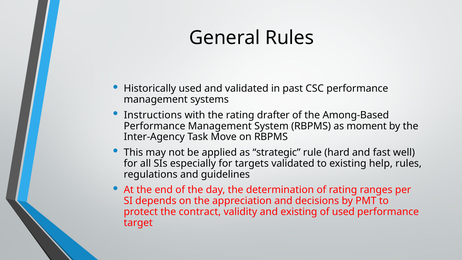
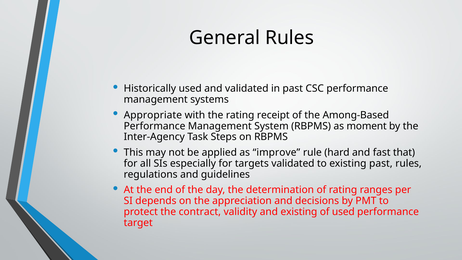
Instructions: Instructions -> Appropriate (153, 115)
drafter: drafter -> receipt (273, 115)
Move: Move -> Steps (224, 137)
strategic: strategic -> improve (276, 152)
well: well -> that (404, 152)
existing help: help -> past (381, 163)
